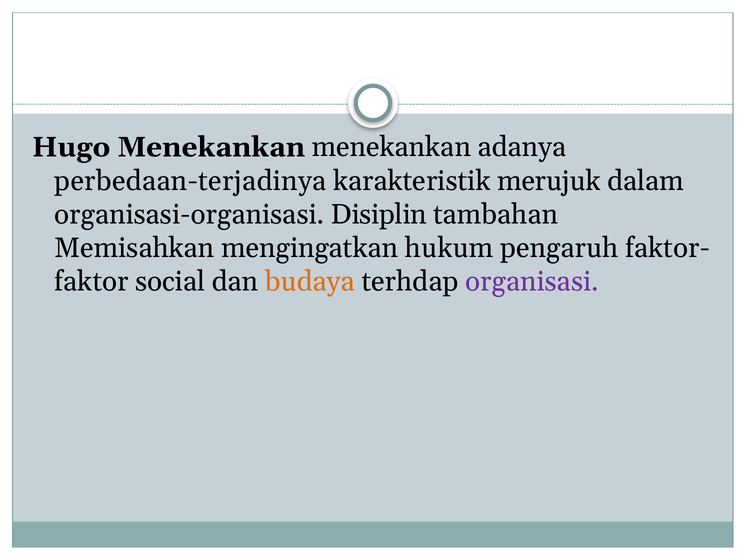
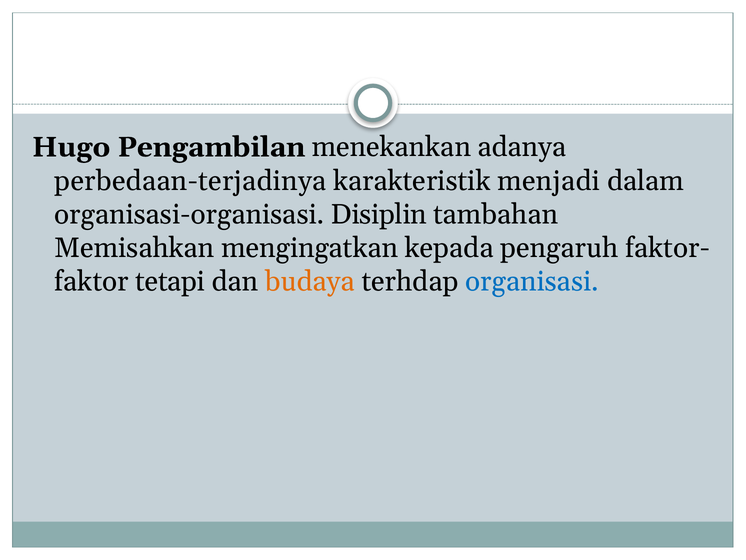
Hugo Menekankan: Menekankan -> Pengambilan (211, 147)
merujuk: merujuk -> menjadi (549, 181)
hukum: hukum -> kepada (449, 248)
social: social -> tetapi (170, 281)
organisasi colour: purple -> blue (532, 281)
